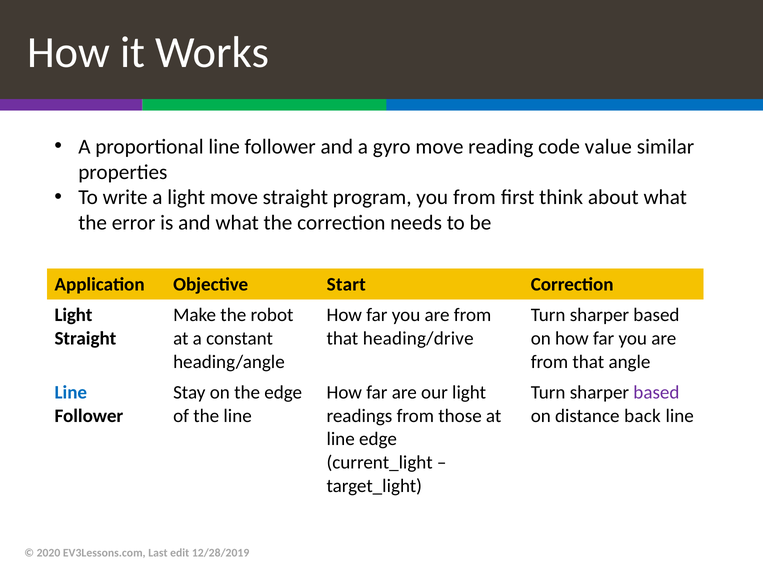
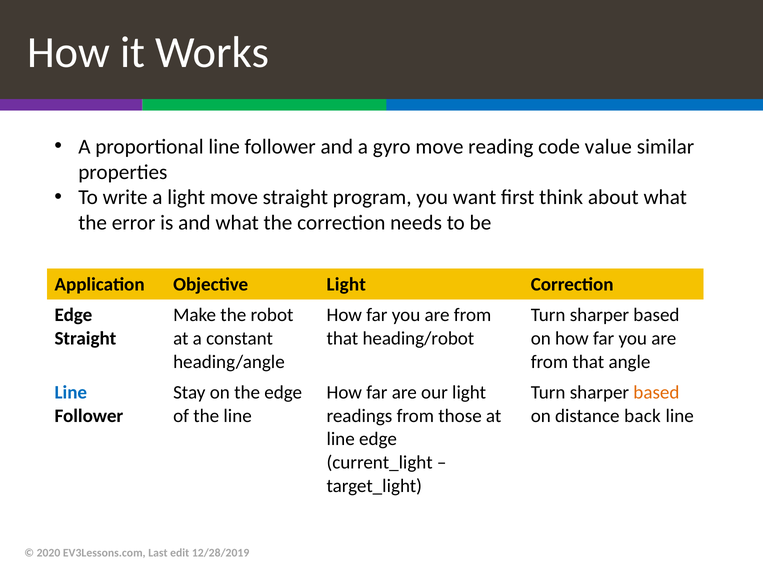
you from: from -> want (475, 198)
Objective Start: Start -> Light (346, 284)
Light: Light -> Edge (73, 315)
heading/drive: heading/drive -> heading/robot (418, 339)
based colour: purple -> orange (656, 393)
